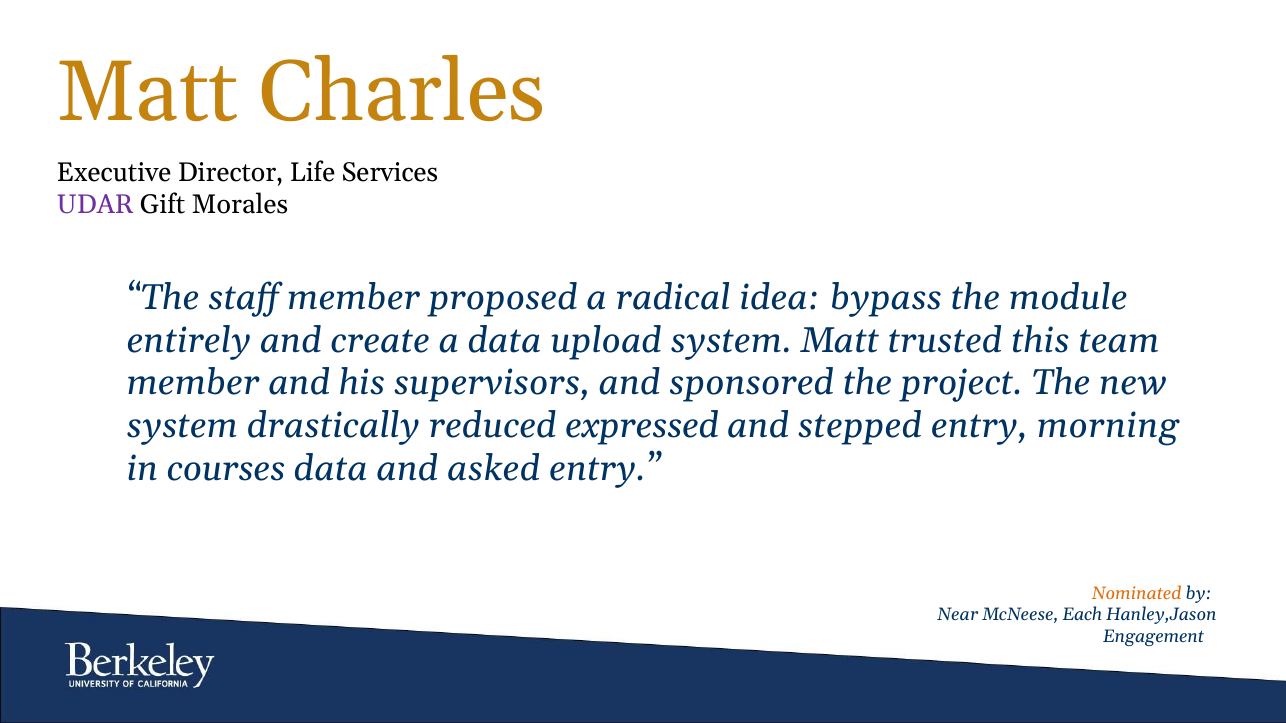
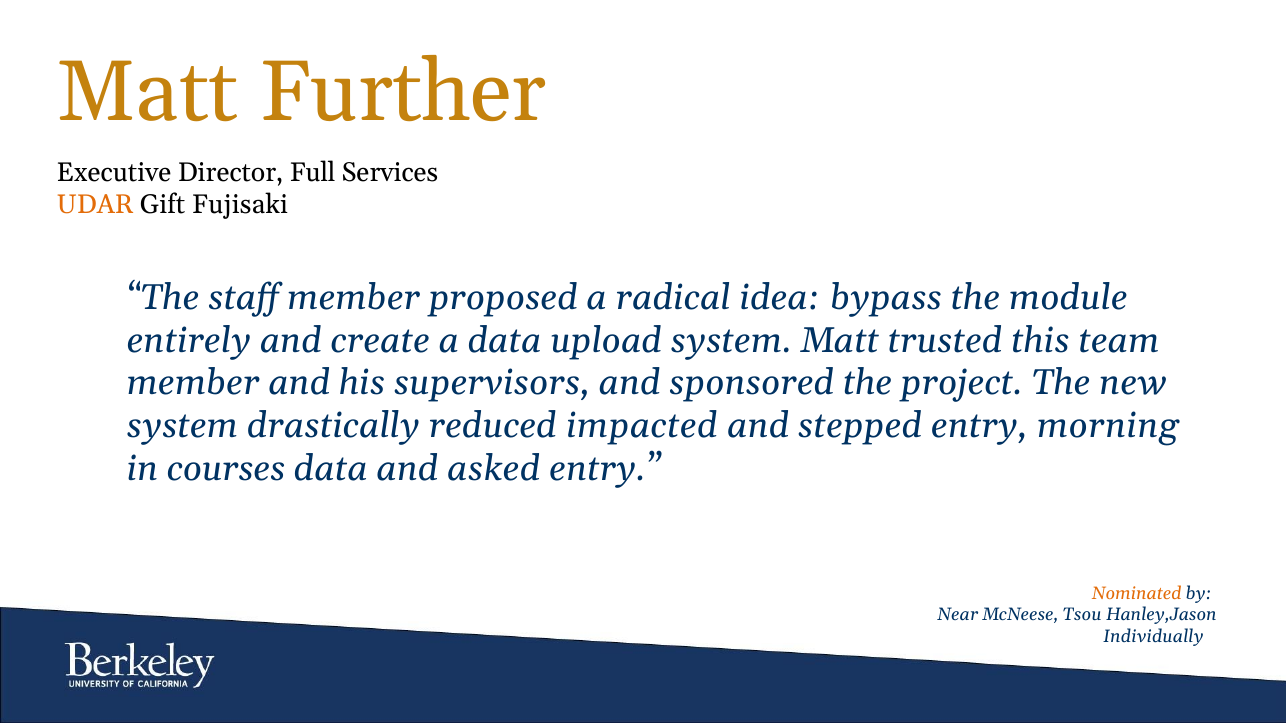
Charles: Charles -> Further (403, 92)
Life: Life -> Full (313, 172)
UDAR colour: purple -> orange (95, 205)
Morales: Morales -> Fujisaki (240, 205)
expressed: expressed -> impacted (642, 426)
Each: Each -> Tsou (1082, 615)
Engagement: Engagement -> Individually (1153, 637)
